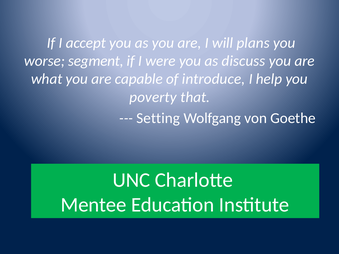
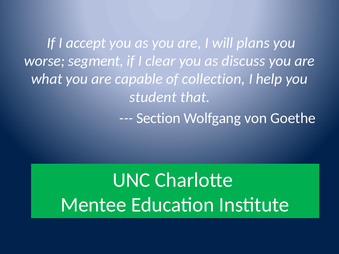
were: were -> clear (160, 61)
introduce: introduce -> collection (214, 79)
poverty: poverty -> student (153, 97)
Setting: Setting -> Section (158, 118)
